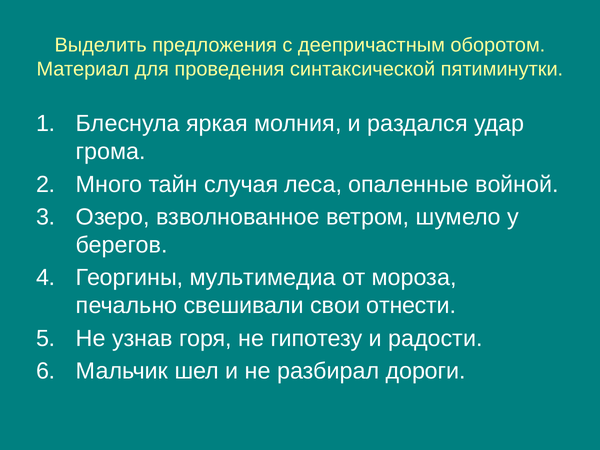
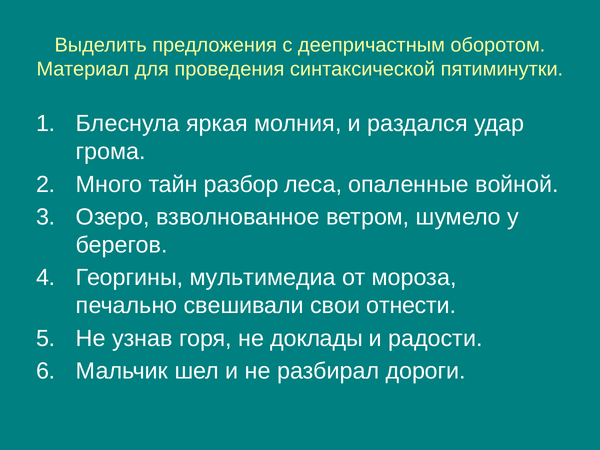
случая: случая -> разбор (241, 184)
гипотезу: гипотезу -> доклады (317, 338)
